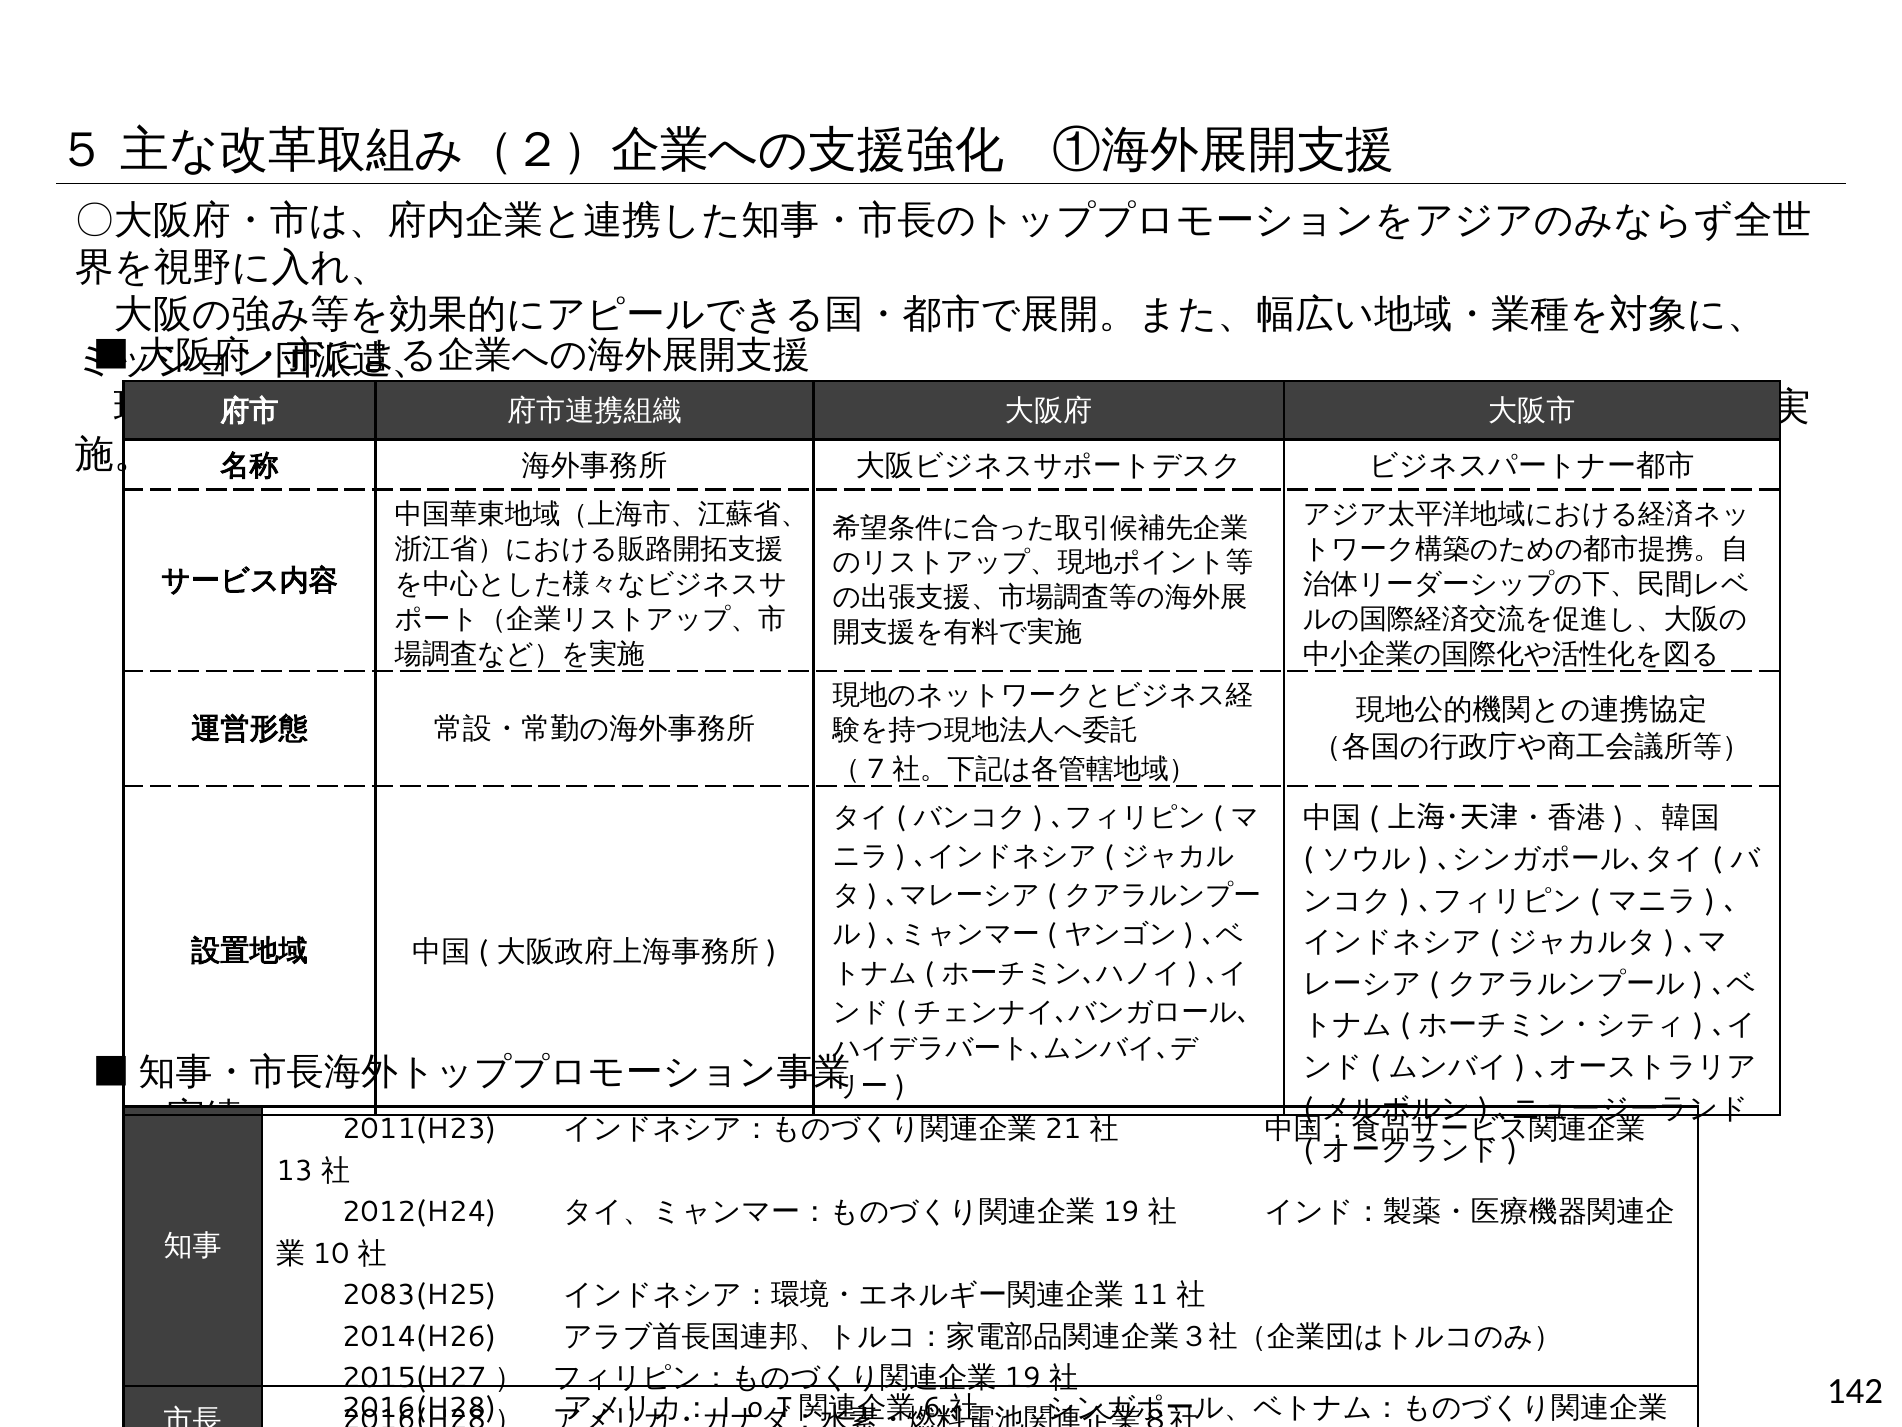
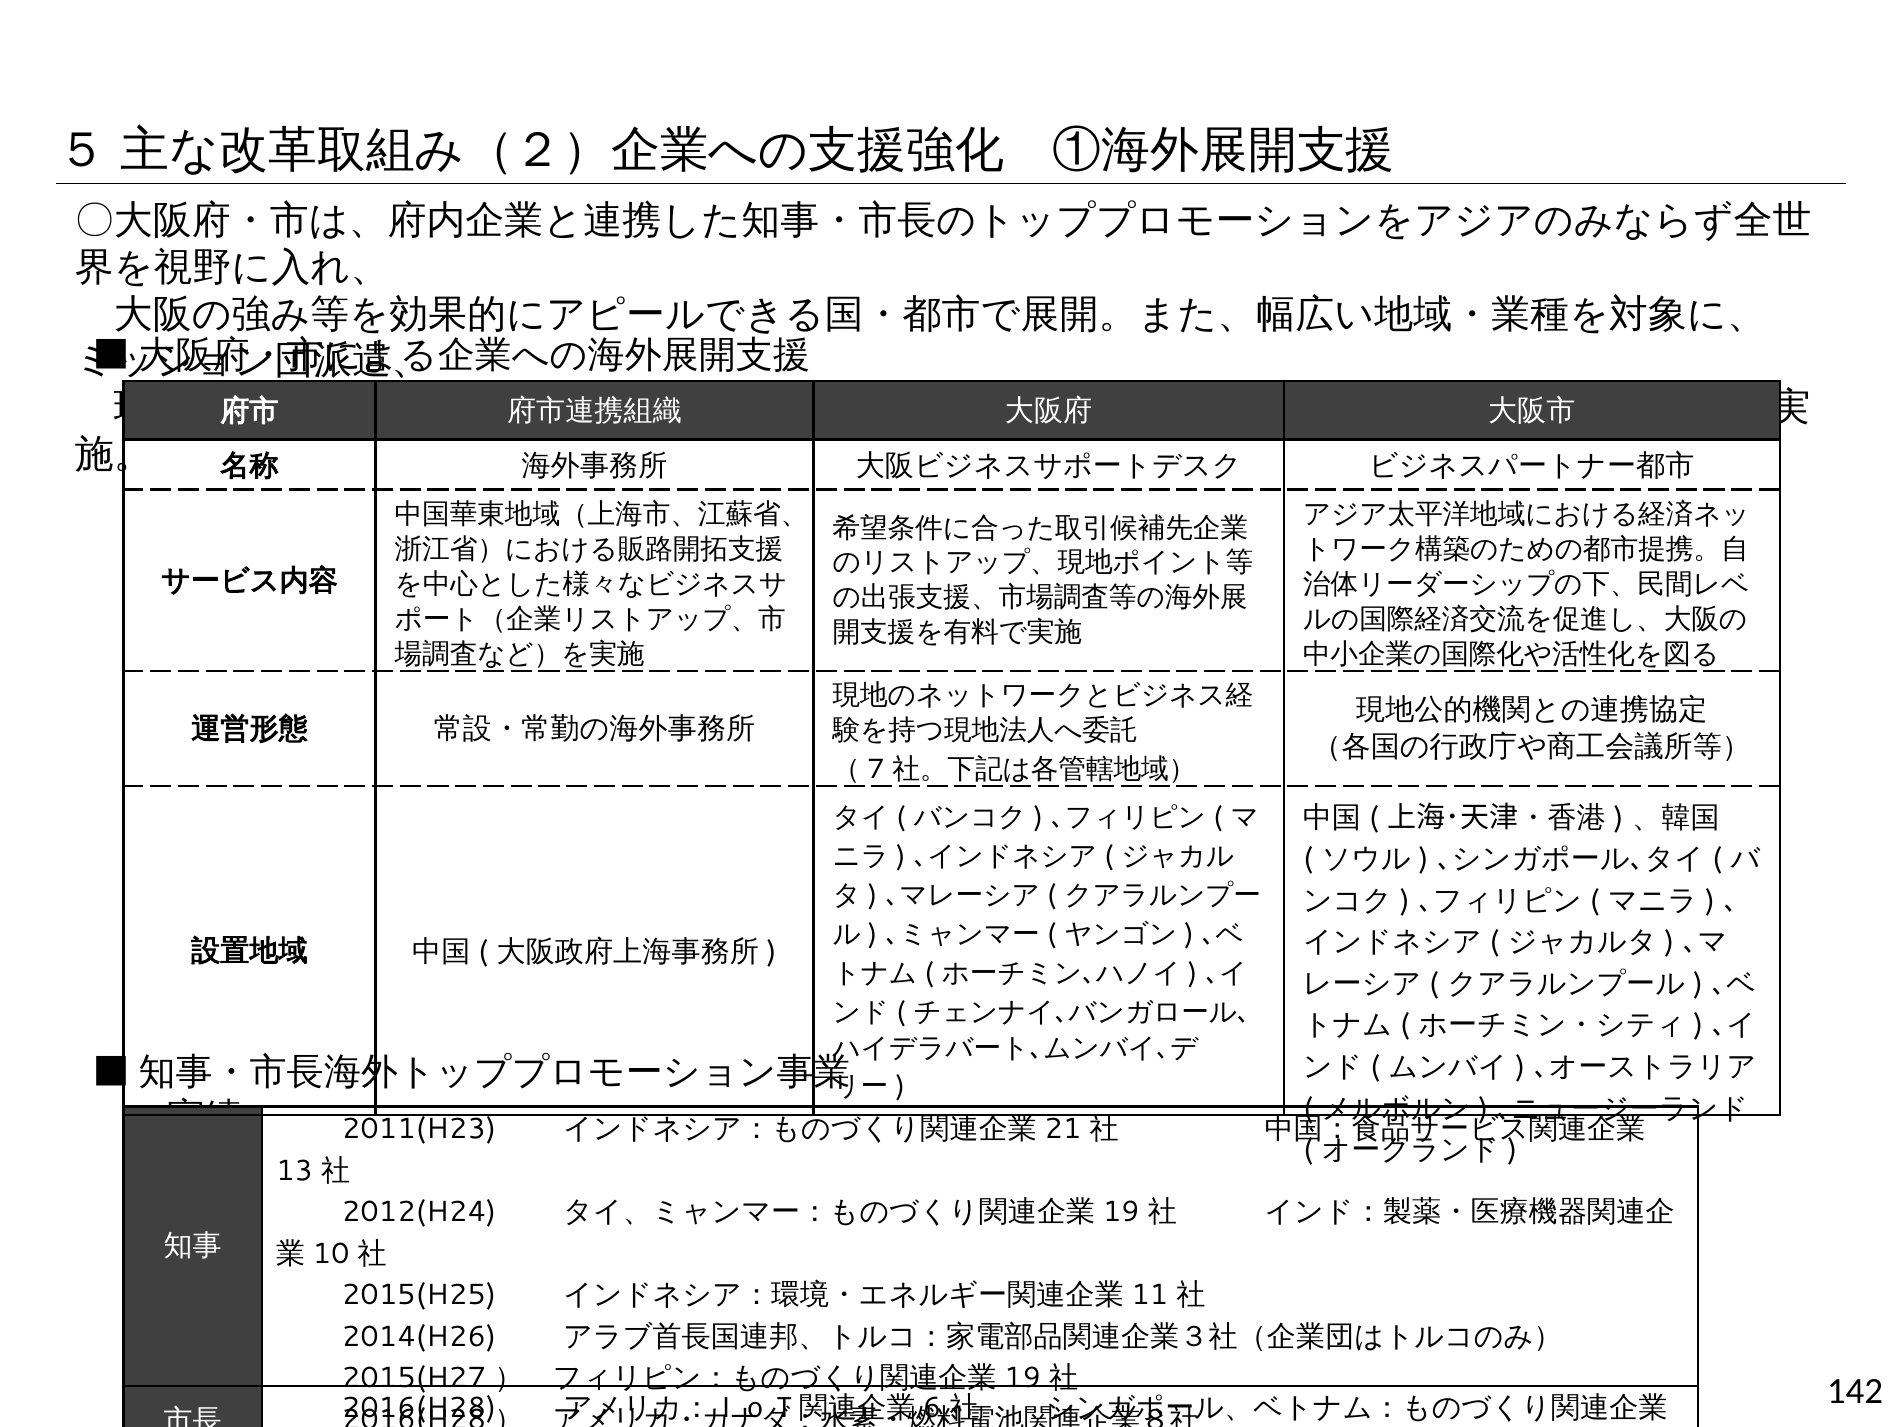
2083(H25: 2083(H25 -> 2015(H25 (419, 1295)
